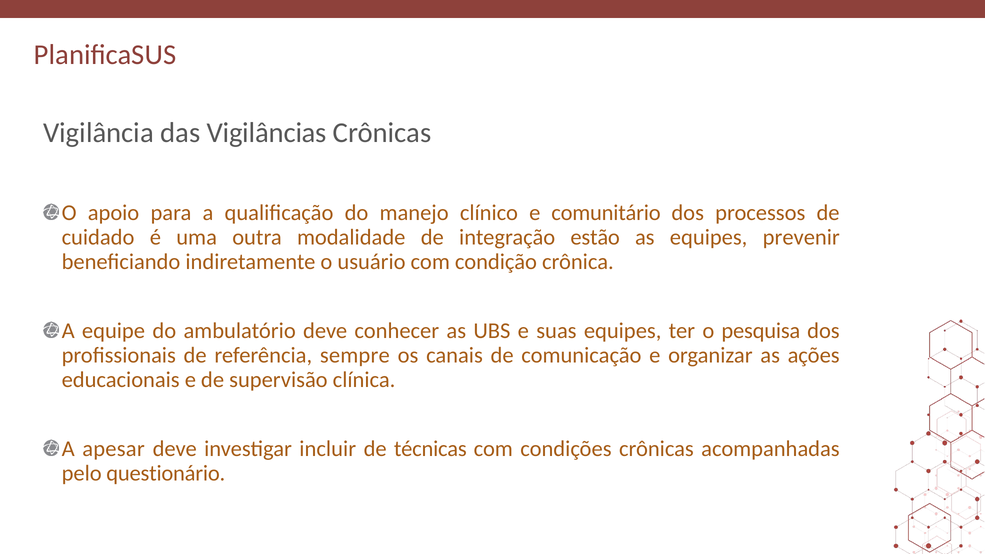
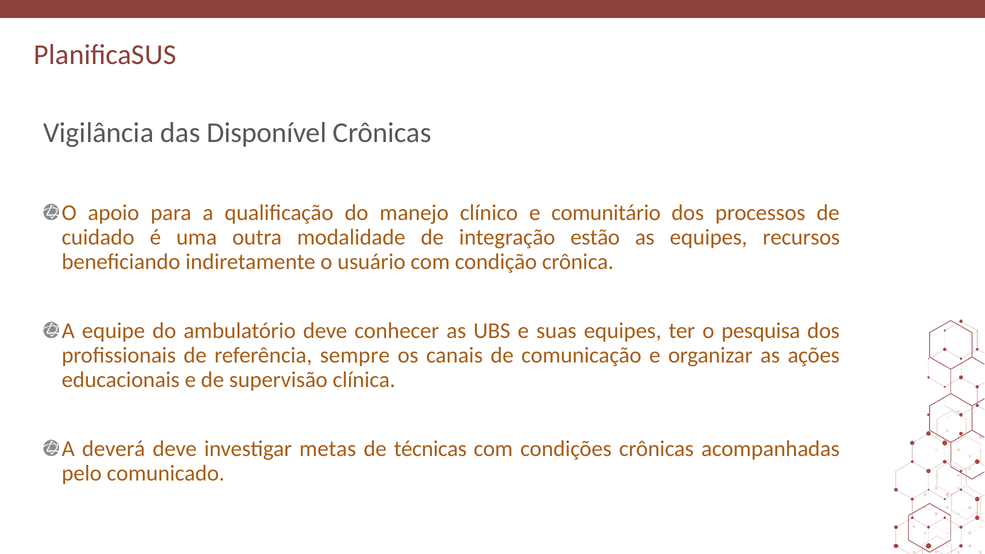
Vigilâncias: Vigilâncias -> Disponível (267, 133)
prevenir: prevenir -> recursos (801, 237)
apesar: apesar -> deverá (114, 449)
incluir: incluir -> metas (328, 449)
questionário: questionário -> comunicado (166, 473)
